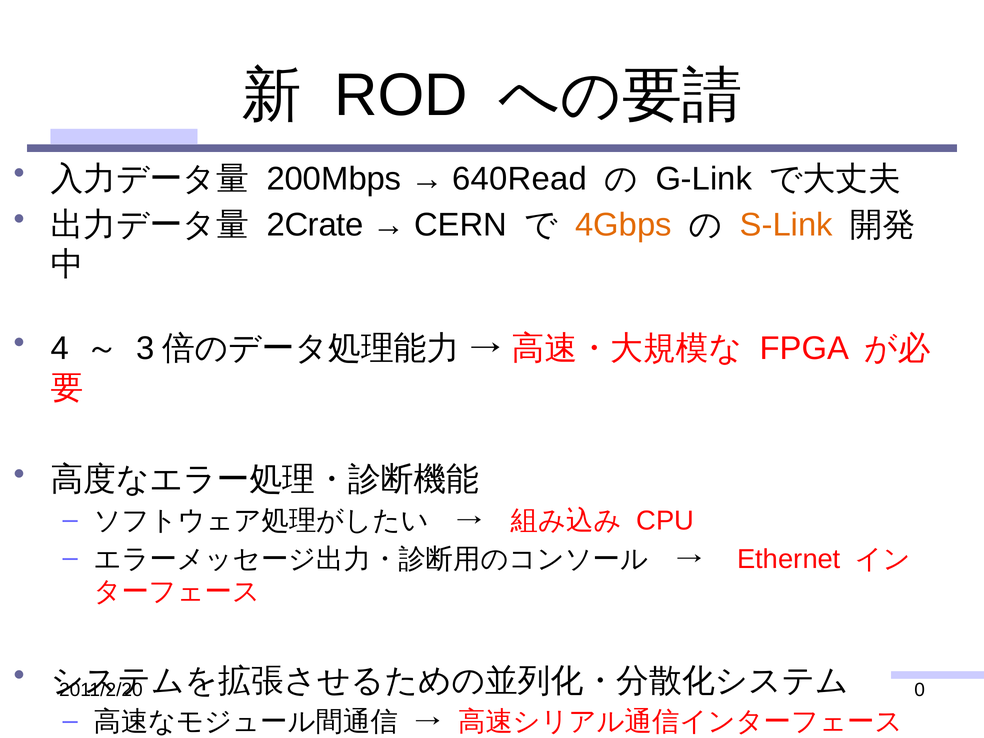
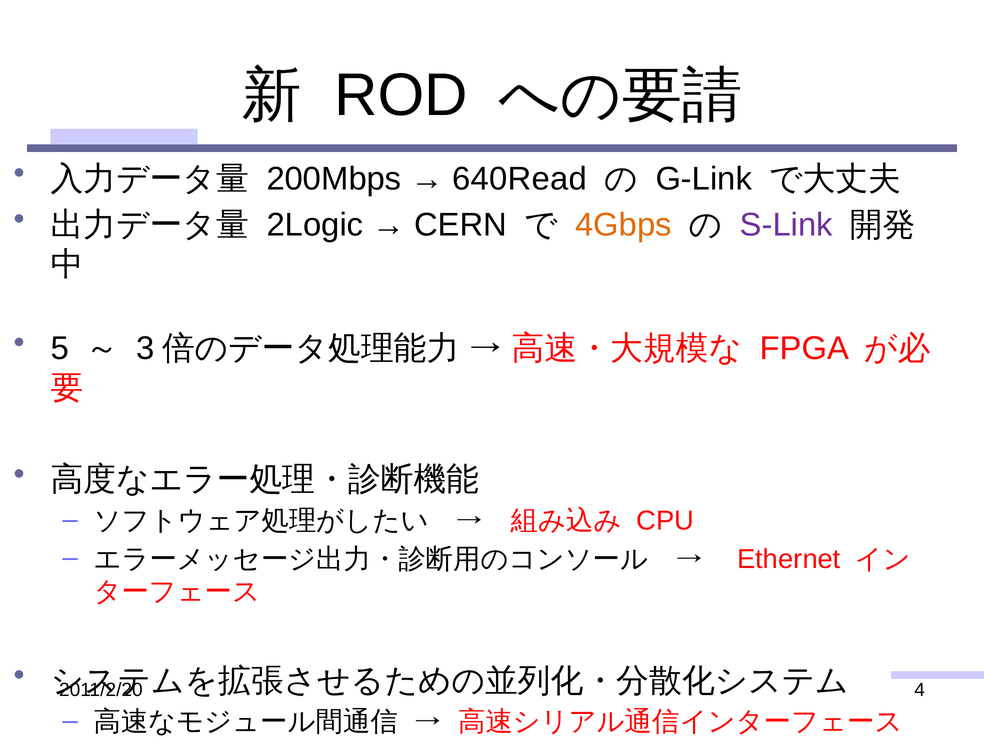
2Crate: 2Crate -> 2Logic (315, 225)
S-Link colour: orange -> purple (786, 225)
4: 4 -> 5 (60, 348)
0: 0 -> 4 (920, 690)
